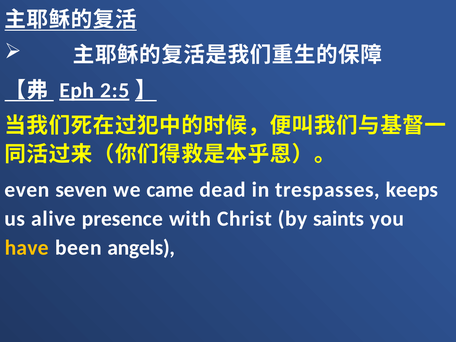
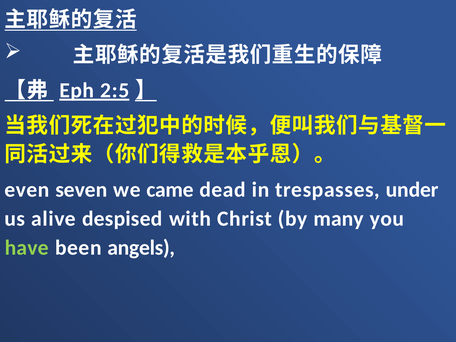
keeps: keeps -> under (412, 190)
presence: presence -> despised (122, 219)
saints: saints -> many (339, 219)
have colour: yellow -> light green (27, 248)
